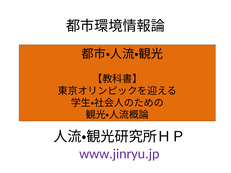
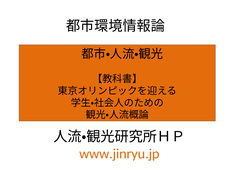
www.jinryu.jp colour: purple -> orange (119, 154)
